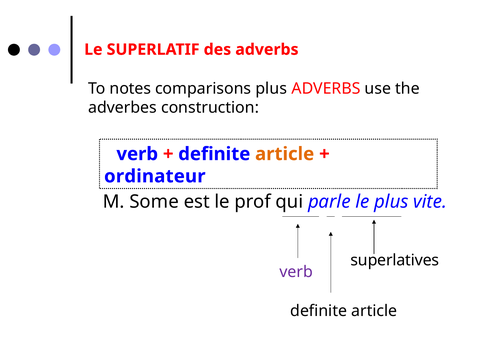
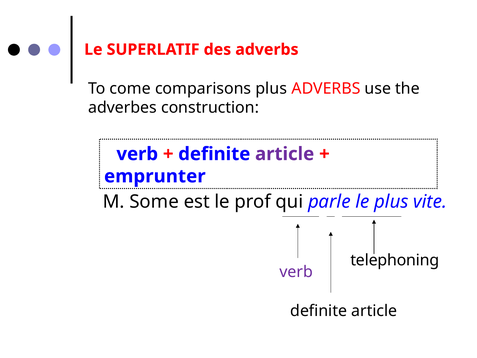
notes: notes -> come (130, 89)
article colour: orange -> purple (285, 154)
ordinateur: ordinateur -> emprunter (155, 176)
superlatives: superlatives -> telephoning (395, 260)
